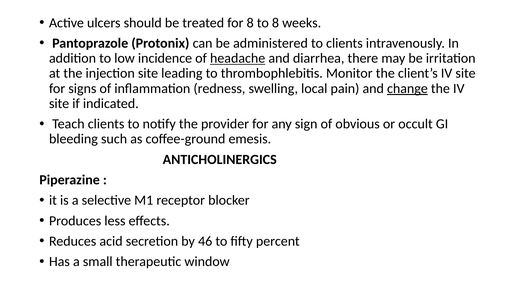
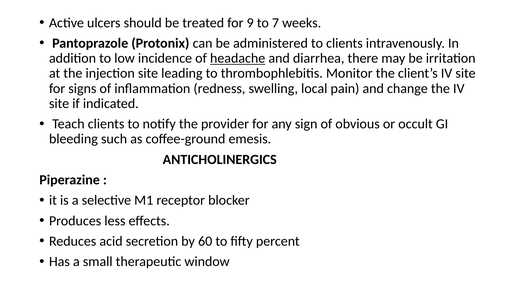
for 8: 8 -> 9 (250, 23)
to 8: 8 -> 7 (276, 23)
change underline: present -> none (407, 88)
46: 46 -> 60 (205, 241)
